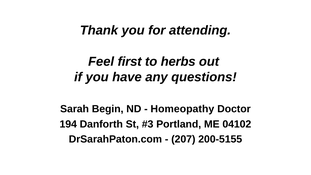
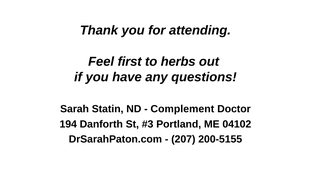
Begin: Begin -> Statin (108, 109)
Homeopathy: Homeopathy -> Complement (182, 109)
